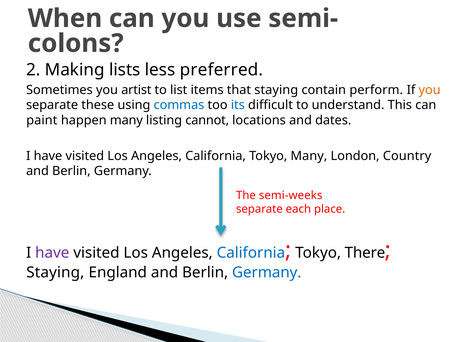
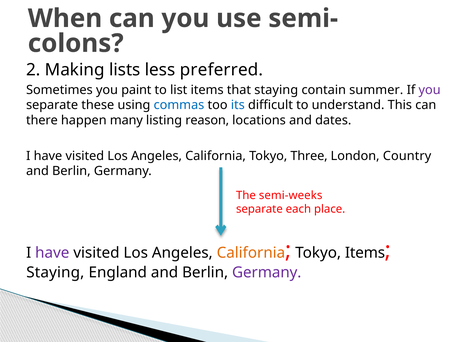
artist: artist -> paint (136, 90)
perform: perform -> summer (376, 90)
you colour: orange -> purple (430, 90)
paint: paint -> there (42, 120)
cannot: cannot -> reason (207, 120)
Tokyo Many: Many -> Three (309, 156)
California colour: blue -> orange (251, 253)
Tokyo There: There -> Items (365, 253)
Germany colour: blue -> purple (267, 273)
